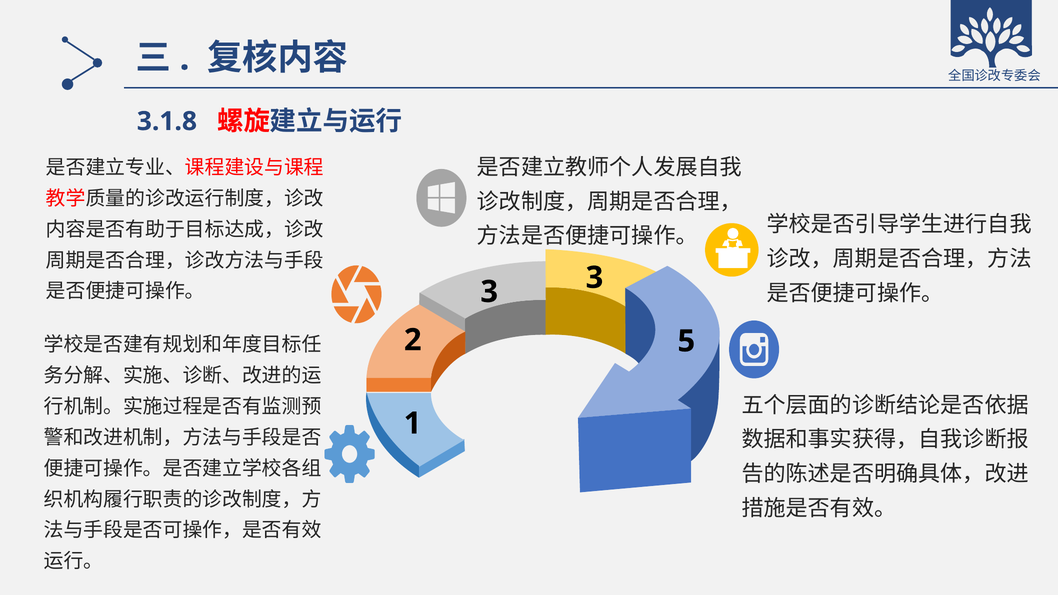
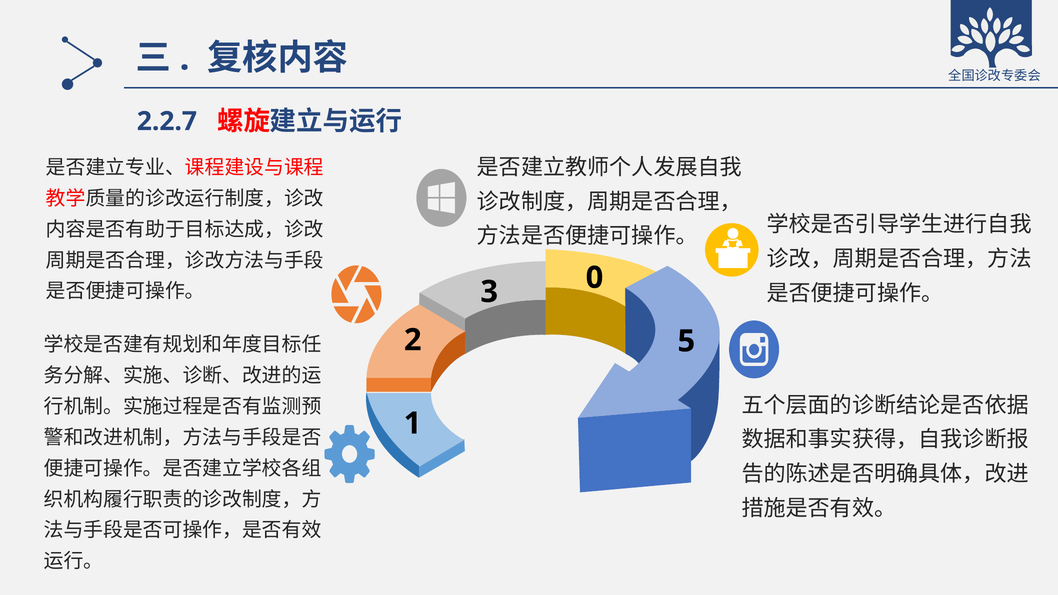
3.1.8: 3.1.8 -> 2.2.7 (167, 121)
3 3: 3 -> 0 (594, 278)
